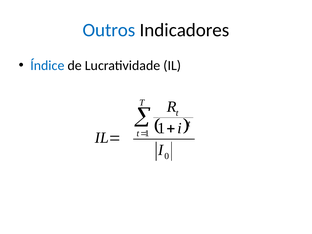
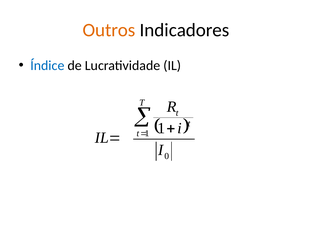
Outros colour: blue -> orange (109, 30)
